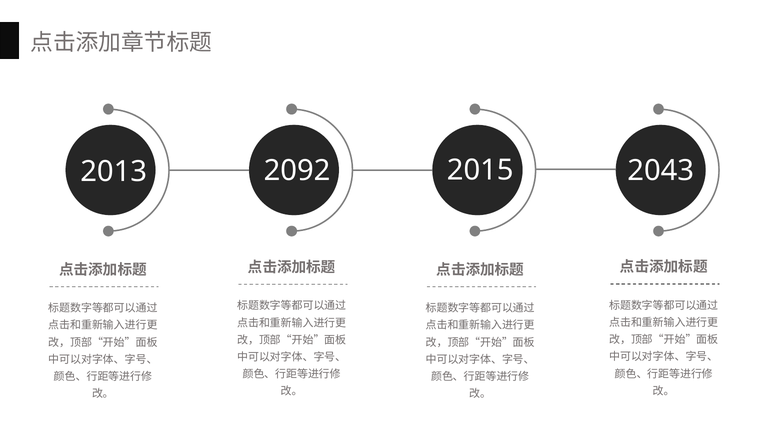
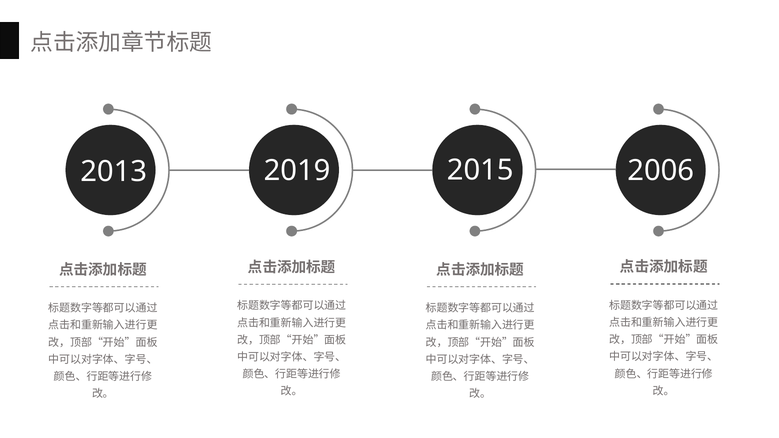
2092: 2092 -> 2019 (297, 171)
2043: 2043 -> 2006 (661, 171)
